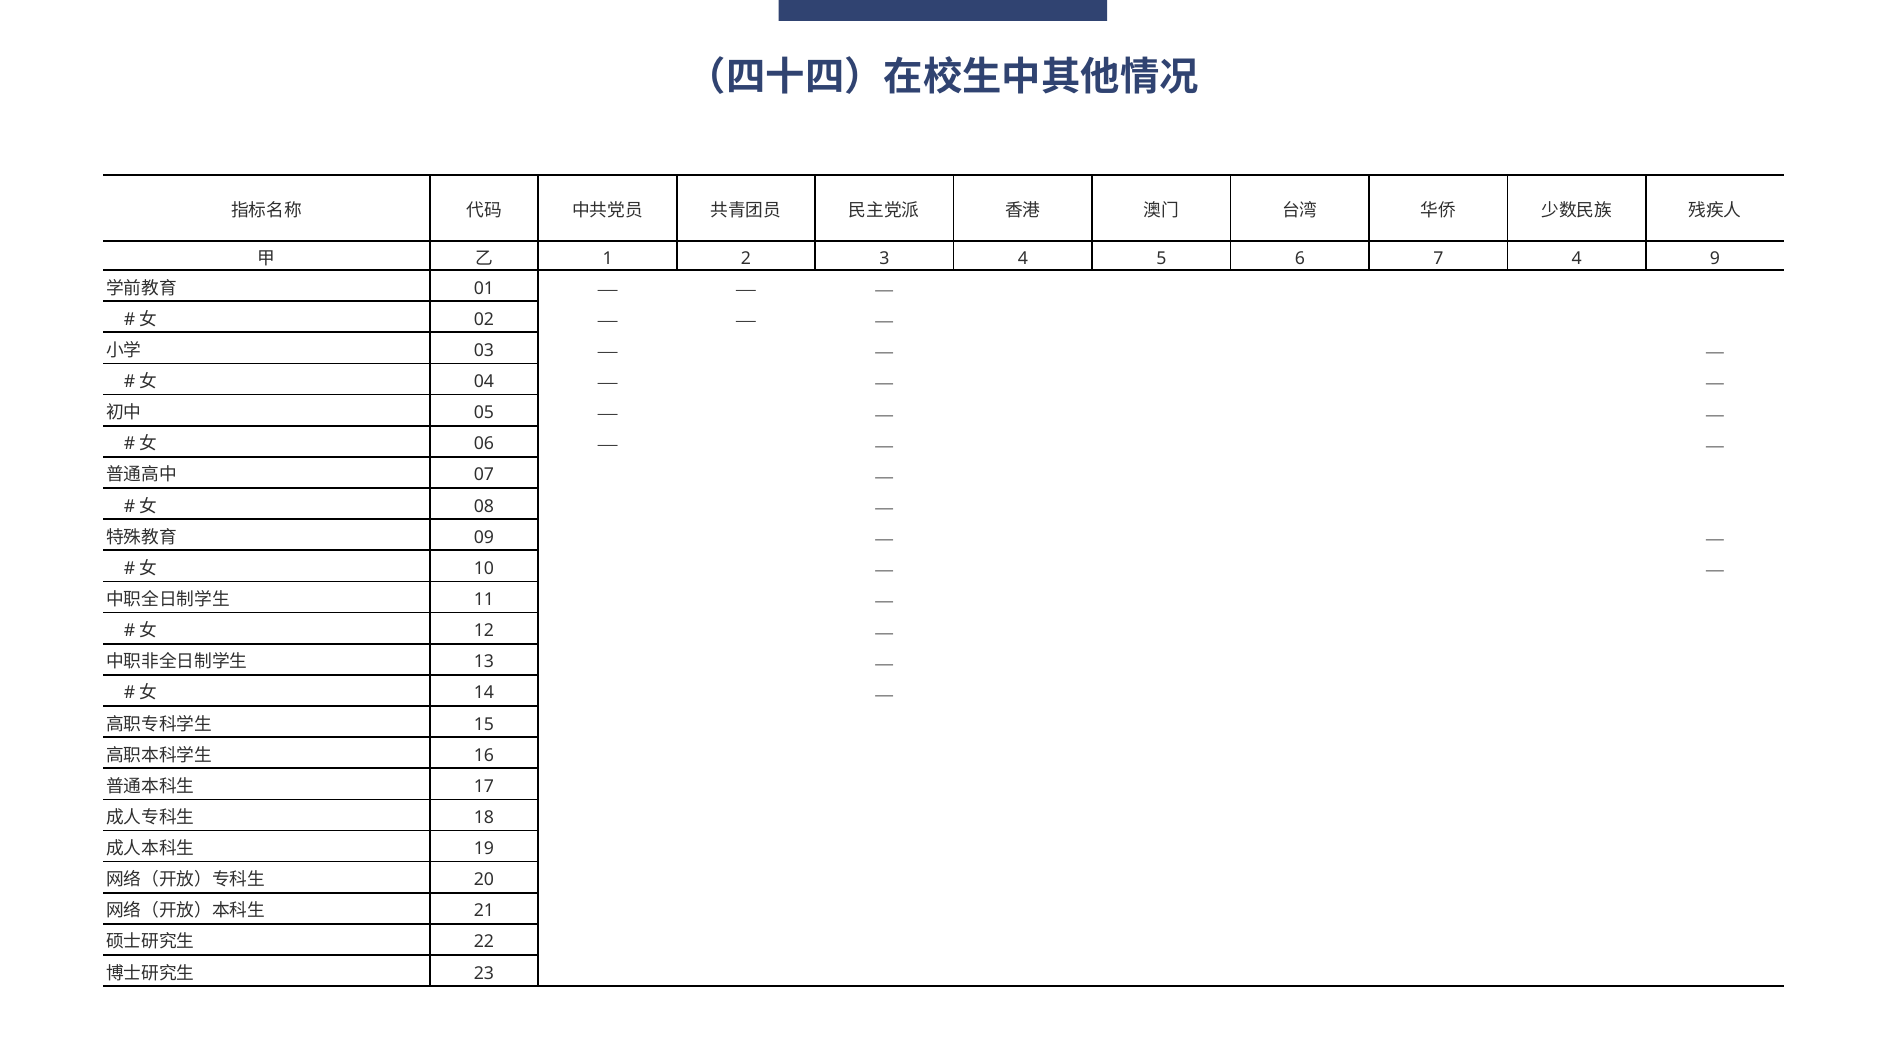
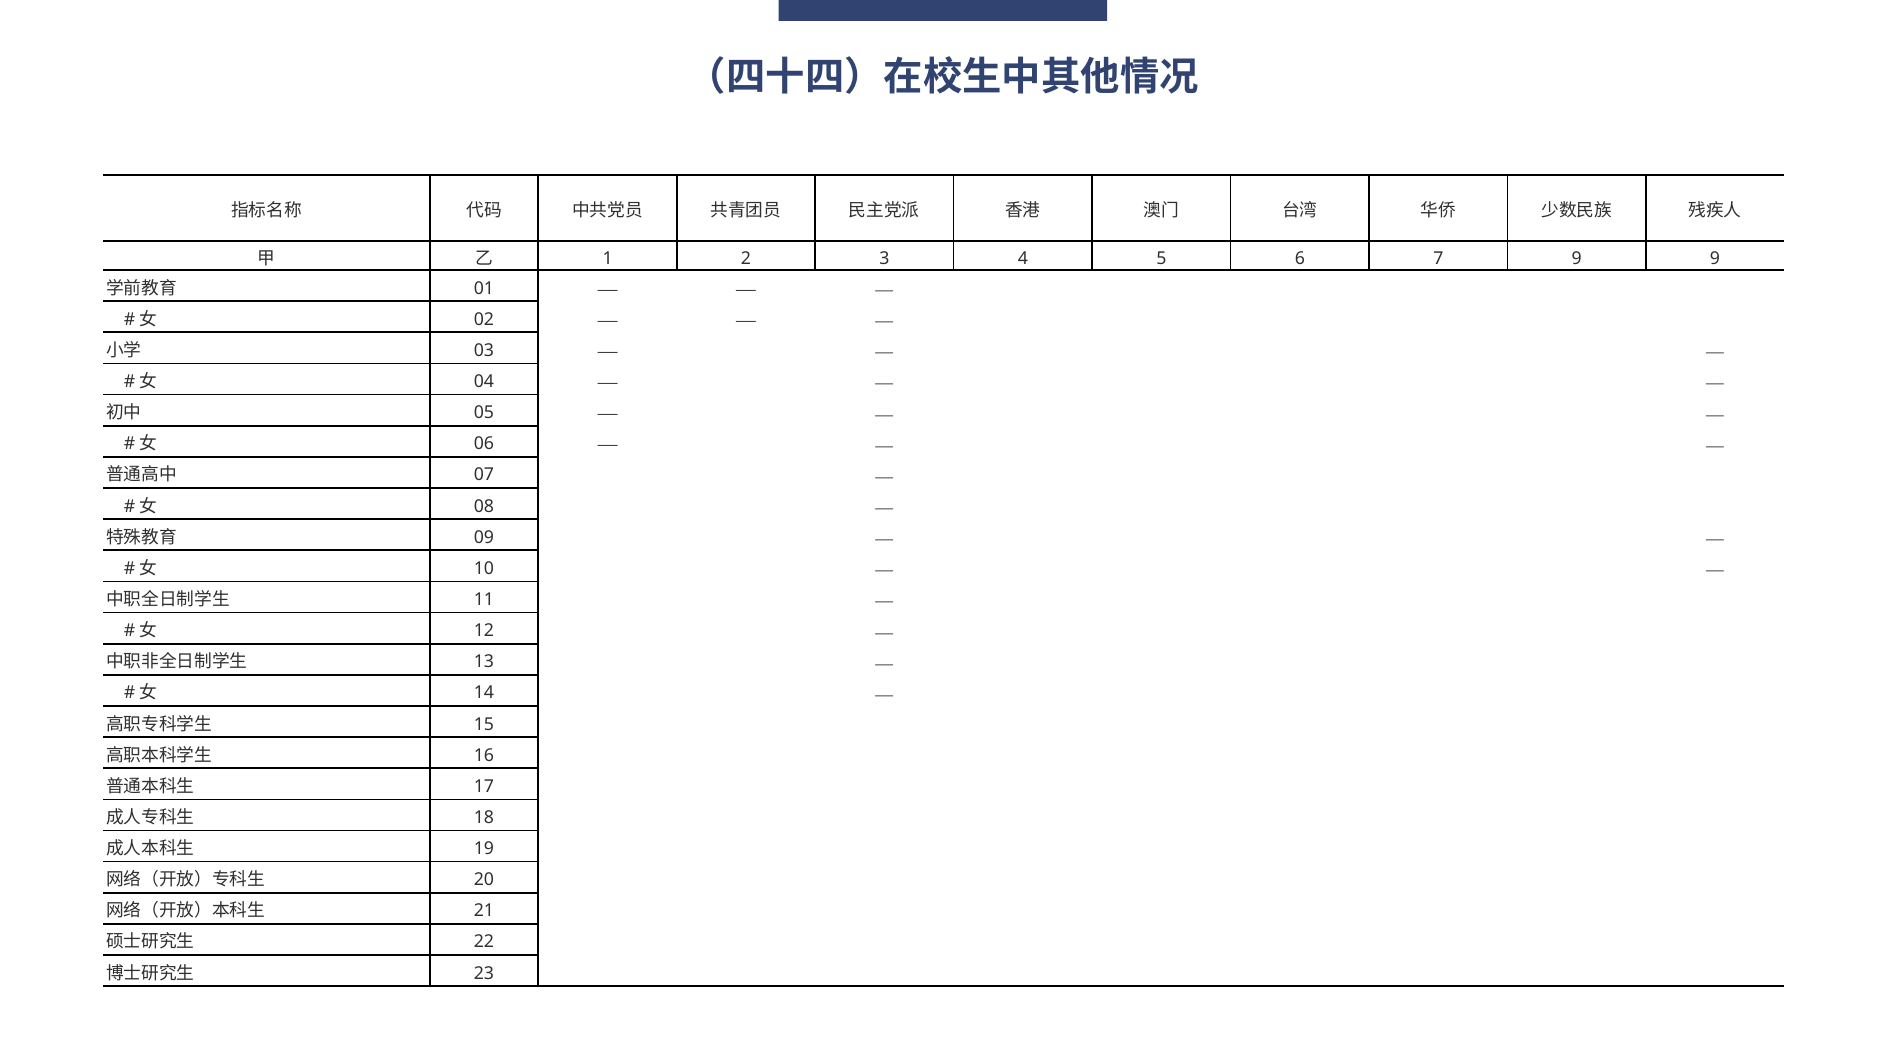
7 4: 4 -> 9 (1577, 258)
